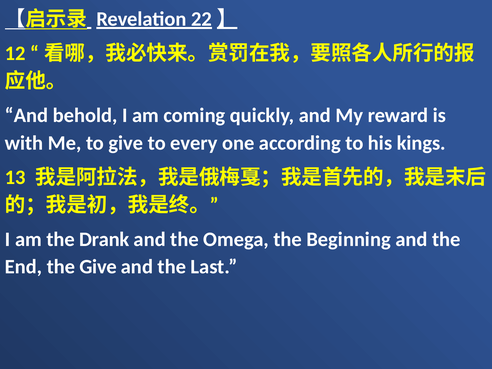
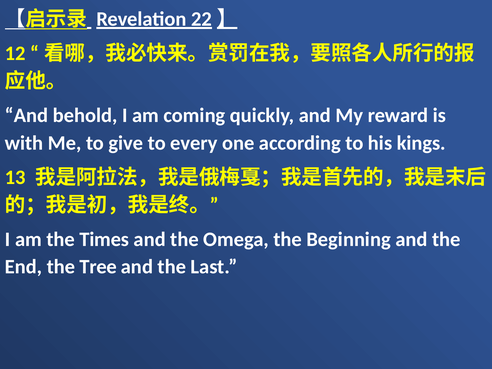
Drank: Drank -> Times (104, 239)
the Give: Give -> Tree (98, 267)
